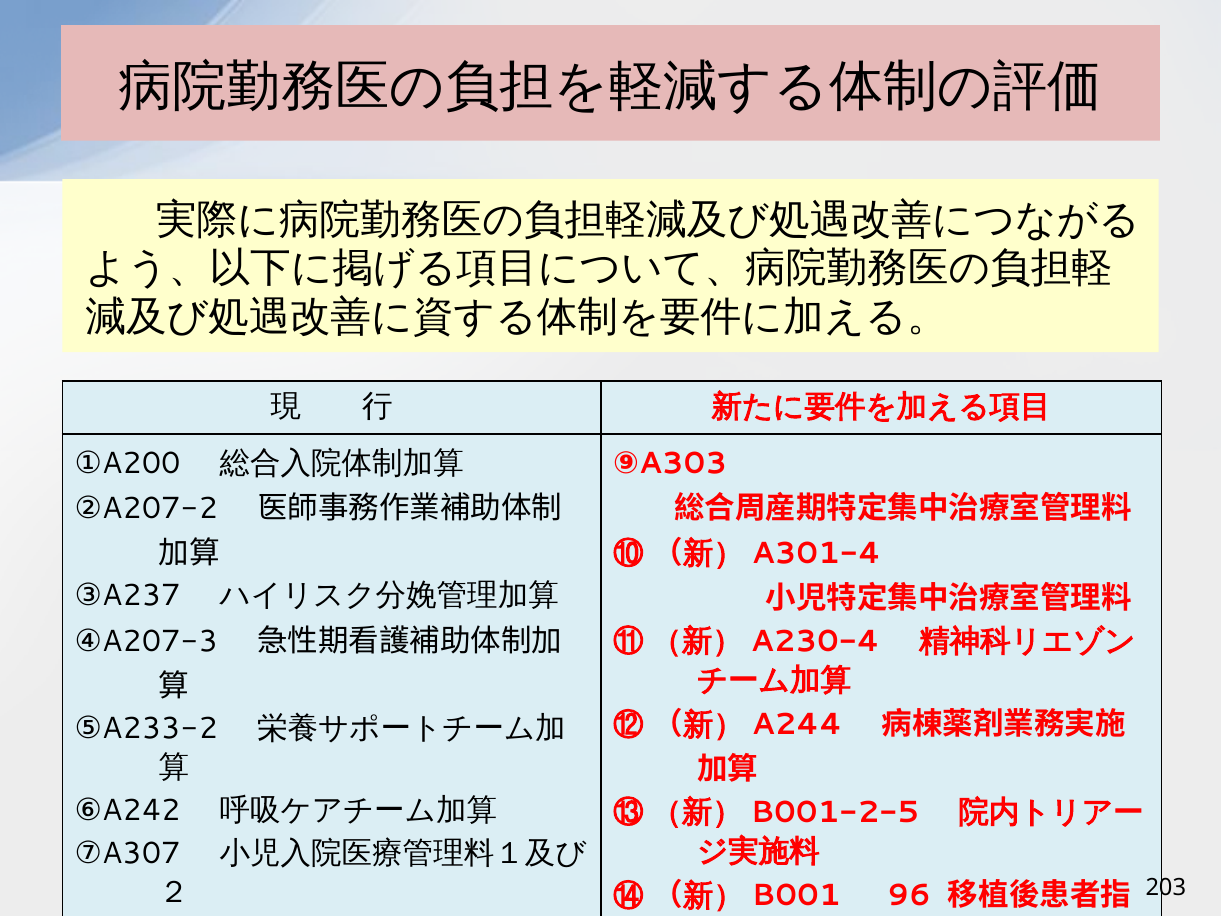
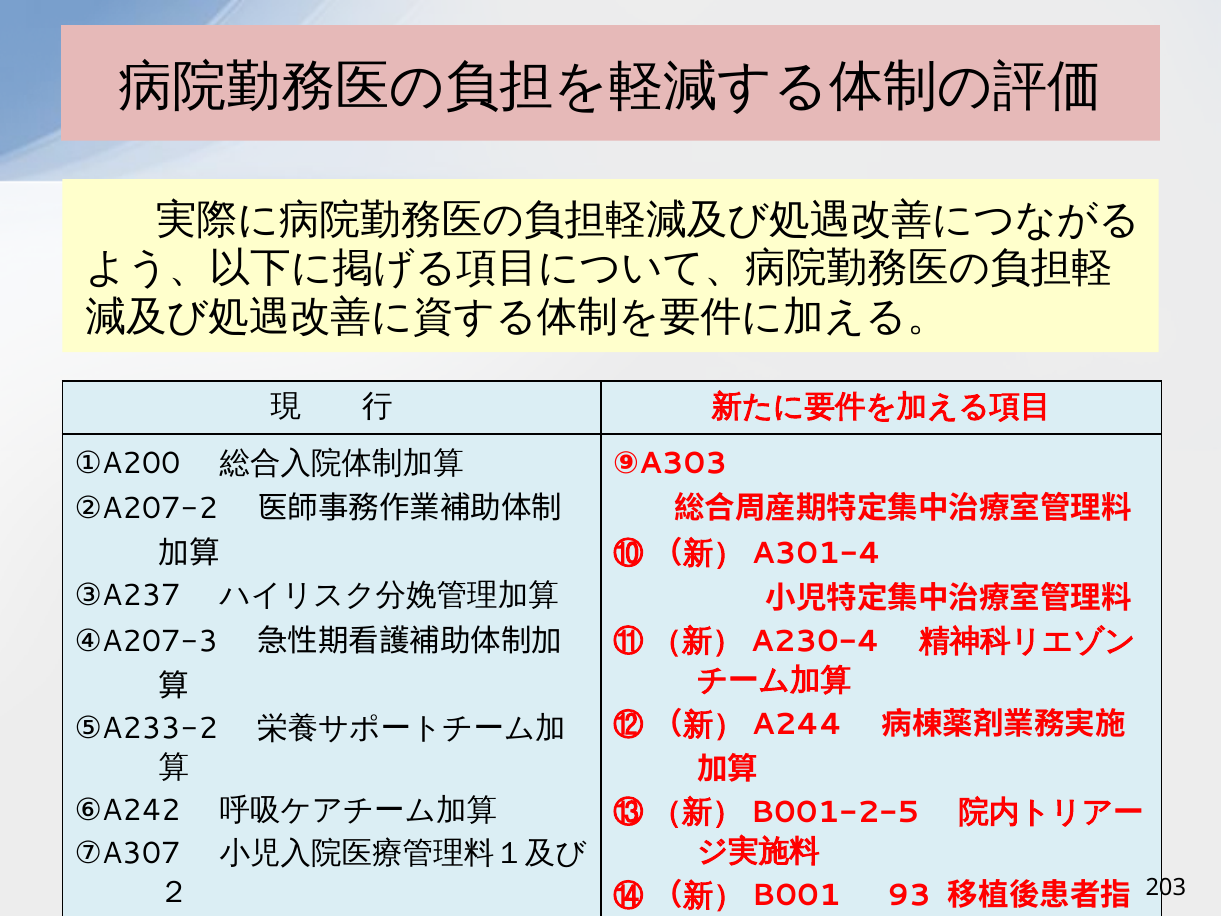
96: 96 -> 93 (909, 895)
